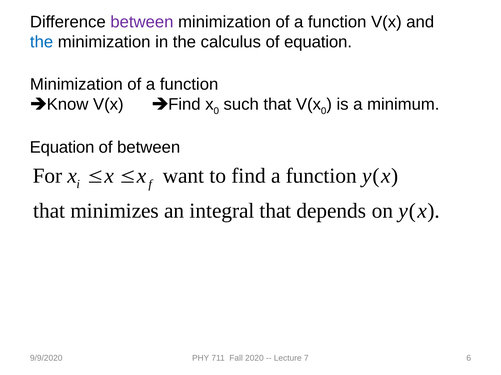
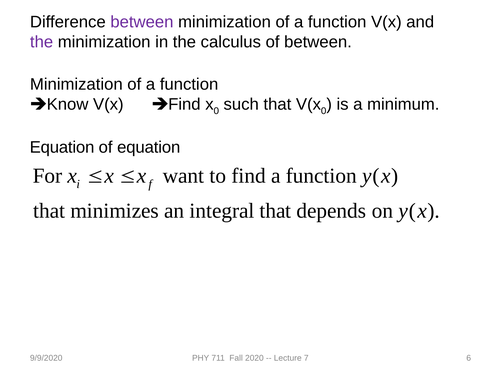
the colour: blue -> purple (42, 42)
of equation: equation -> between (318, 42)
of between: between -> equation (149, 147)
